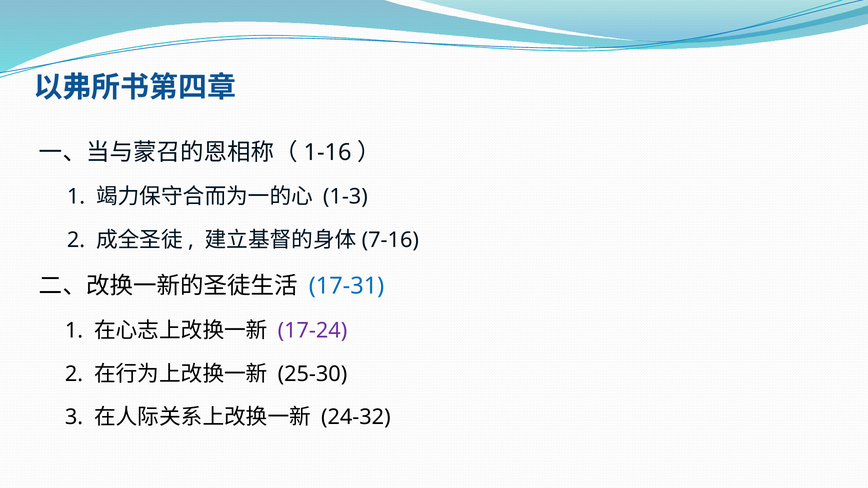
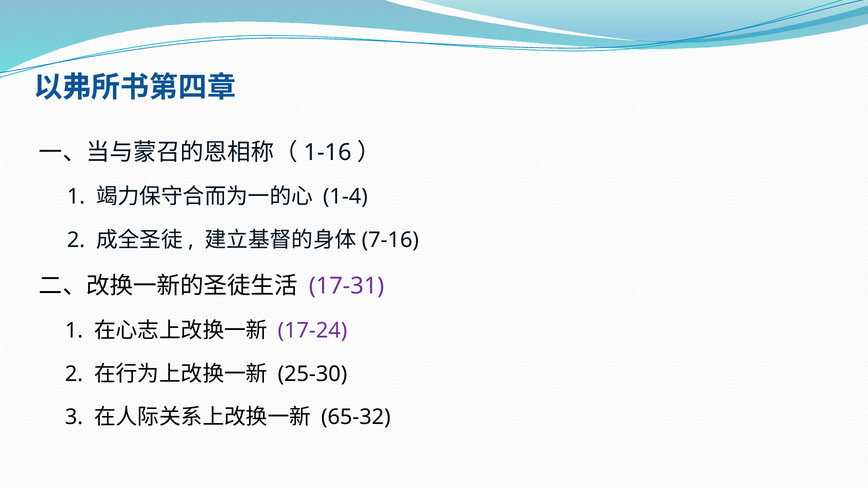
1-3: 1-3 -> 1-4 (345, 197)
17-31 colour: blue -> purple (347, 286)
24-32: 24-32 -> 65-32 (356, 417)
